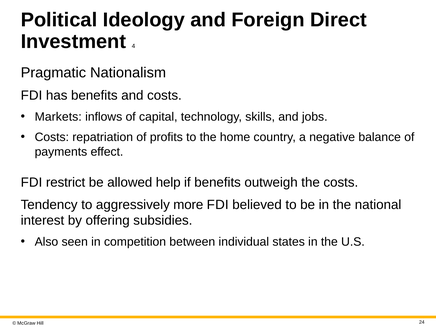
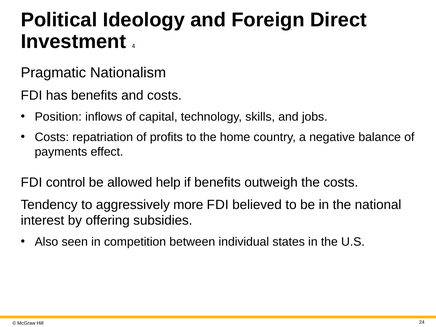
Markets: Markets -> Position (58, 117)
restrict: restrict -> control (66, 183)
